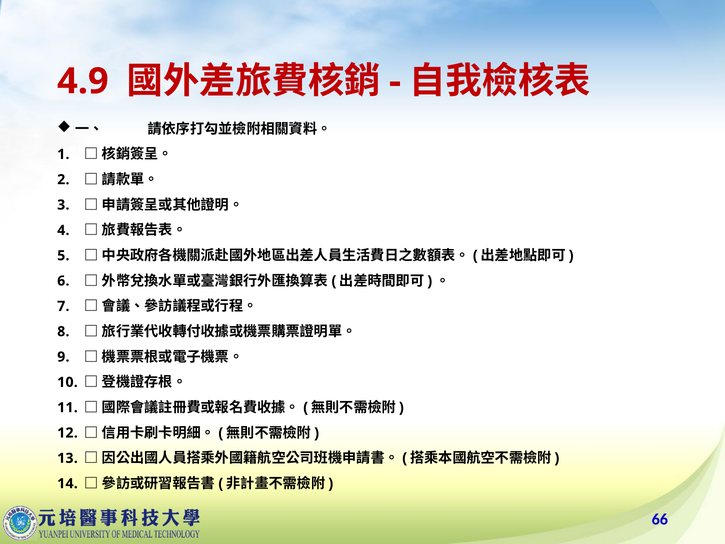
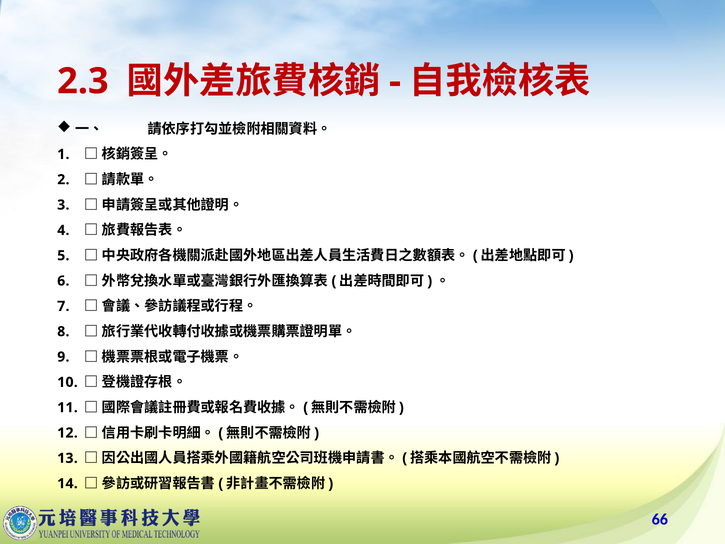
4.9: 4.9 -> 2.3 (83, 81)
